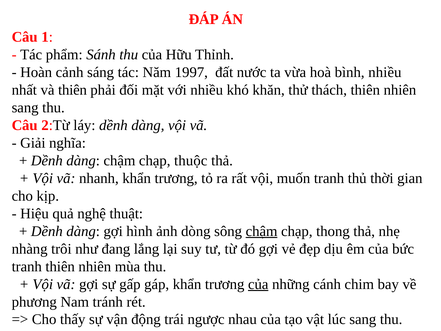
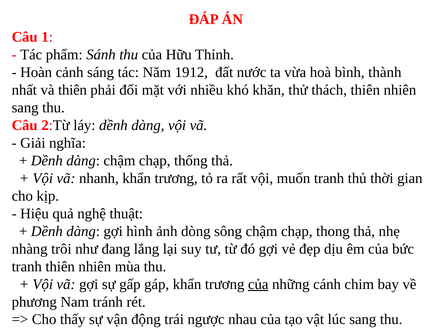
1997: 1997 -> 1912 (191, 72)
bình nhiều: nhiều -> thành (385, 72)
thuộc: thuộc -> thống (191, 160)
chậm underline: present -> none (262, 231)
